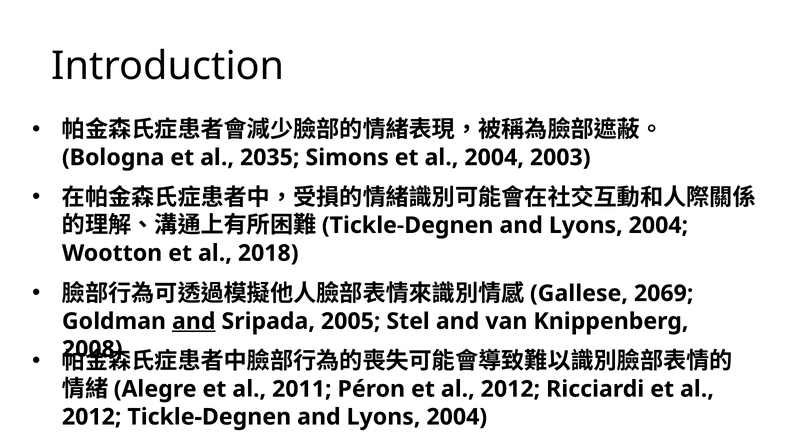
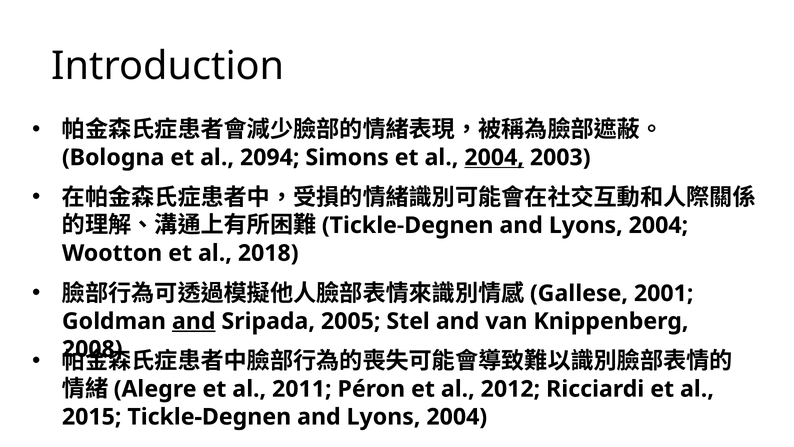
2035: 2035 -> 2094 (270, 157)
2004 underline: none -> present (494, 157)
2069: 2069 -> 2001 (664, 293)
2012: 2012 -> 2015 (92, 417)
